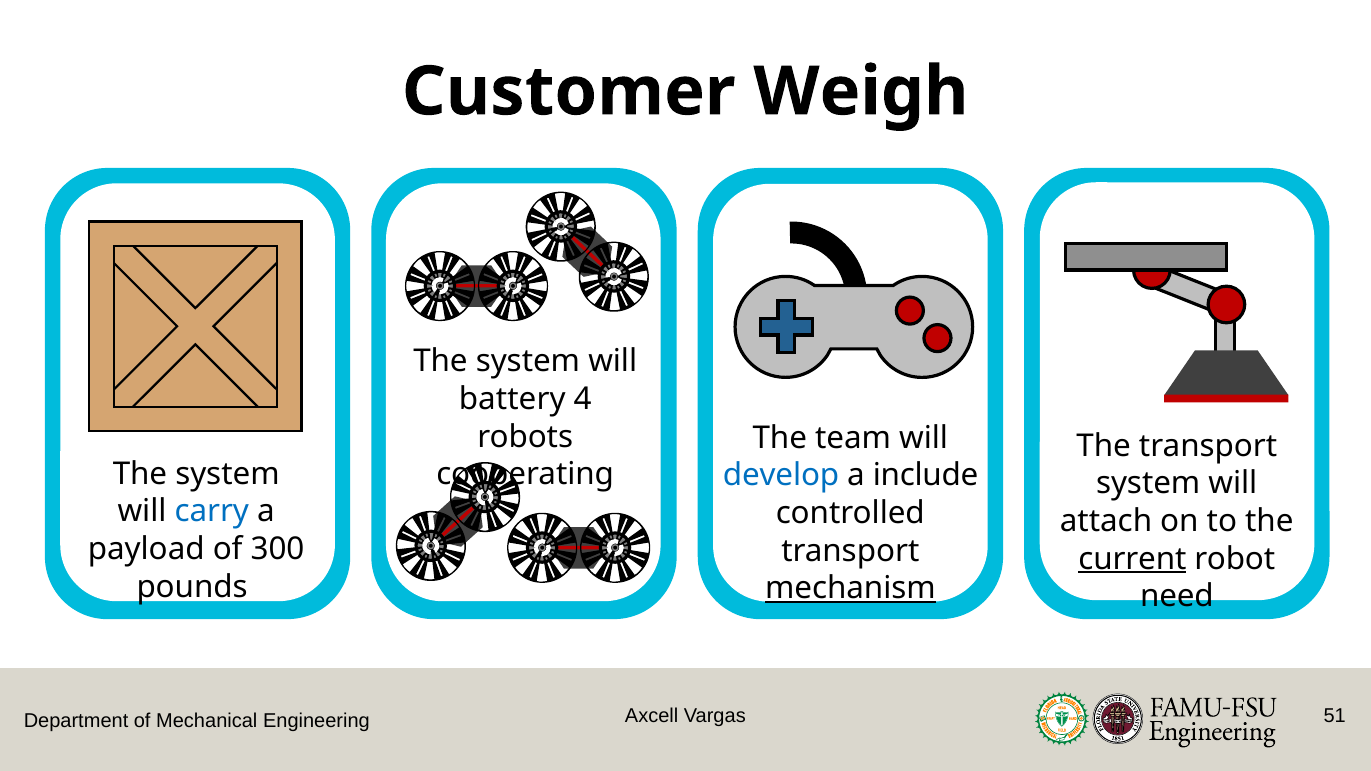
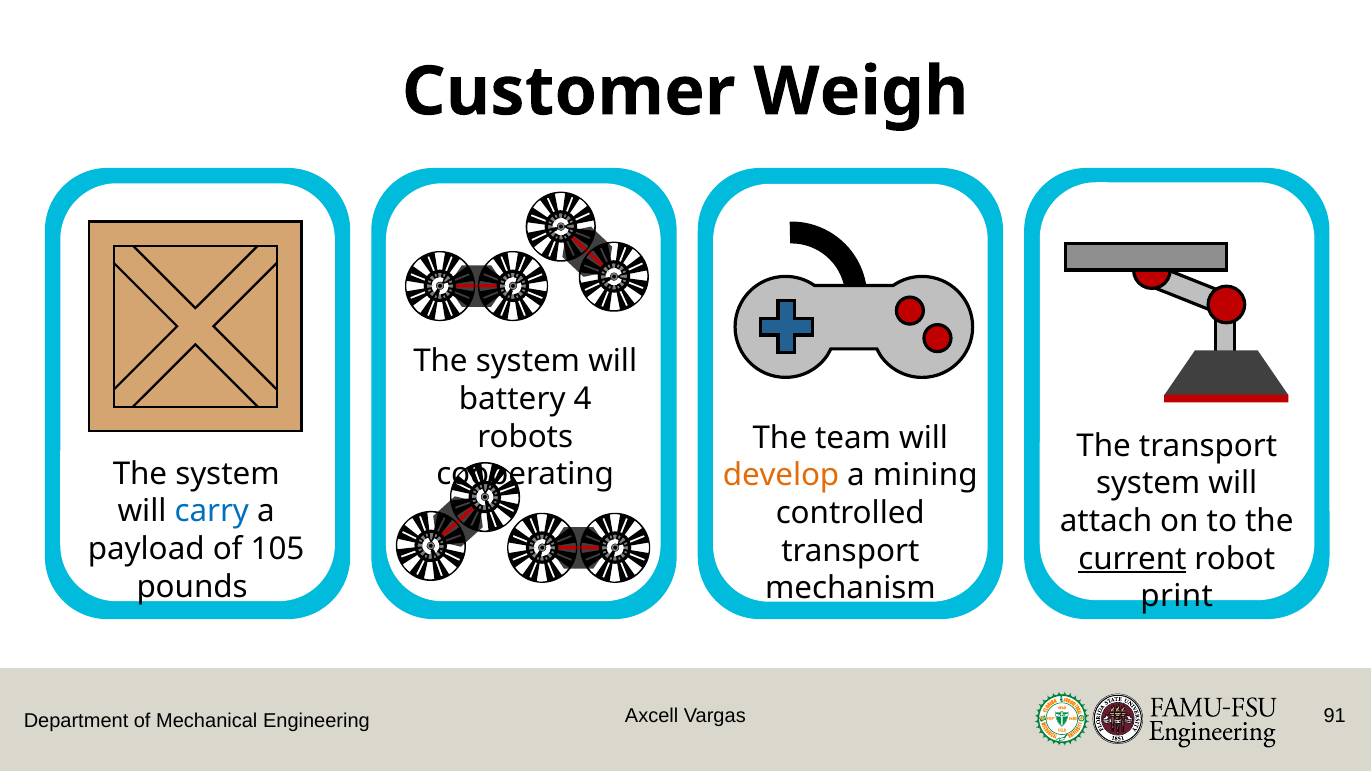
develop colour: blue -> orange (781, 476)
include: include -> mining (925, 476)
300: 300 -> 105 (278, 549)
mechanism underline: present -> none (850, 589)
need: need -> print (1177, 596)
51: 51 -> 91 (1335, 716)
